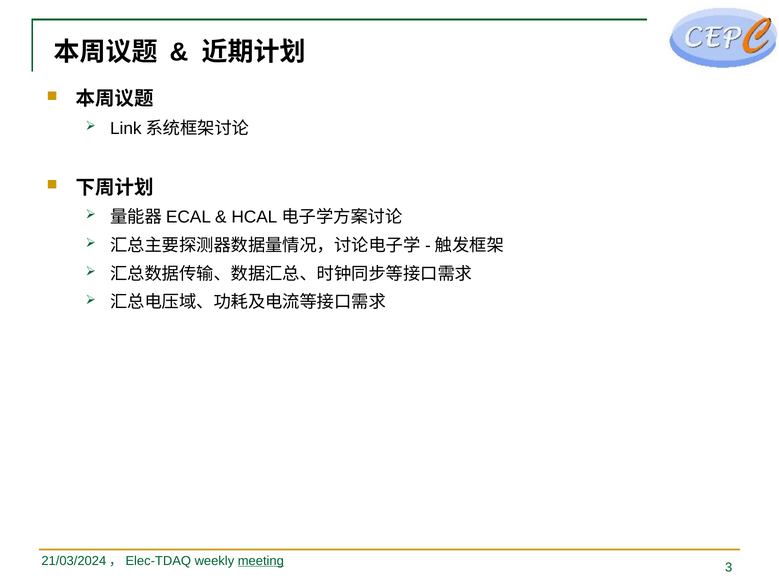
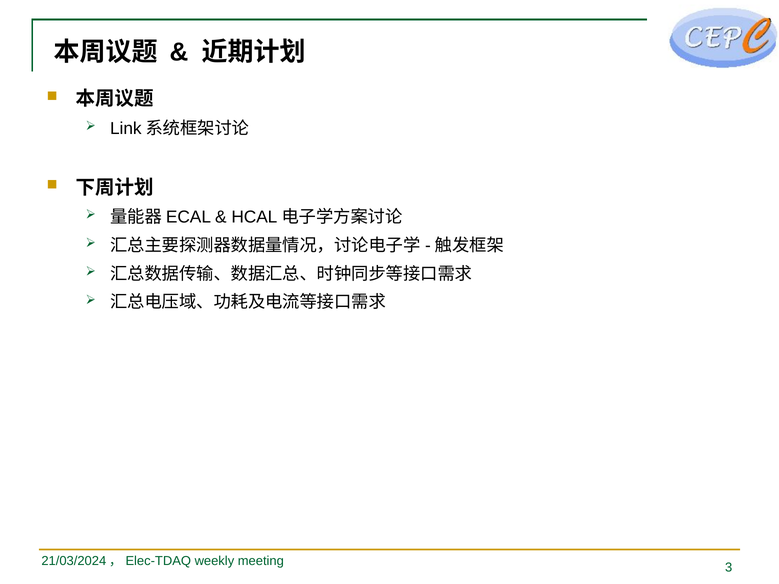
meeting underline: present -> none (261, 561)
